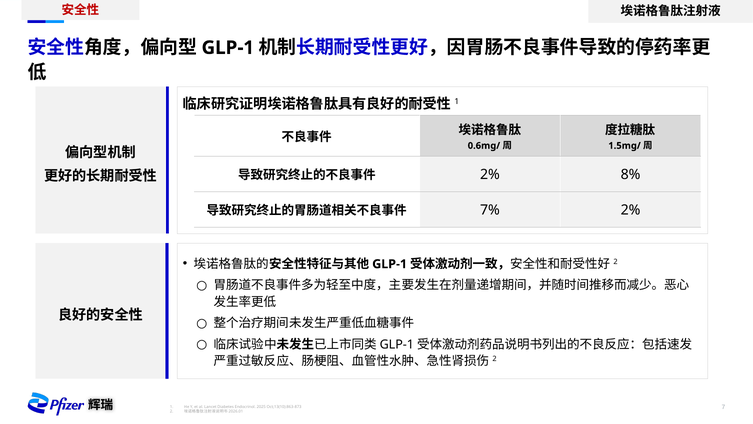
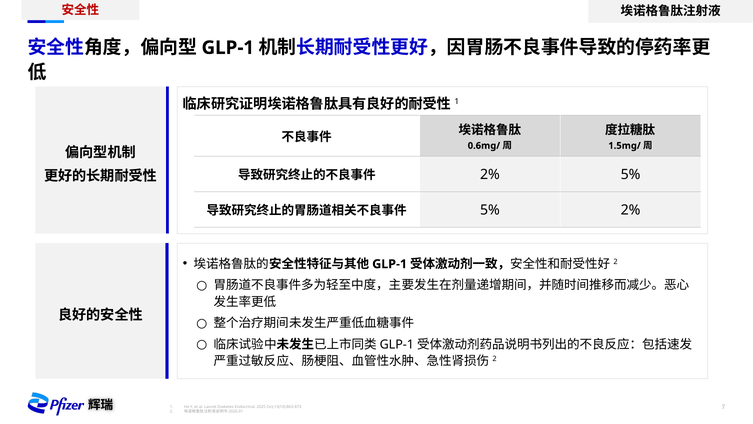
2% 8%: 8% -> 5% (631, 174)
7%: 7% -> 5% (490, 210)
